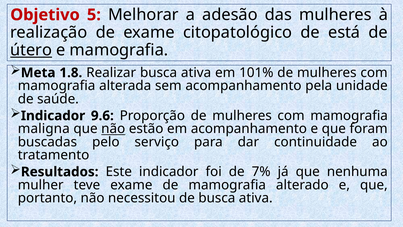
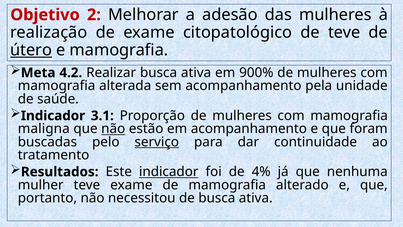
5: 5 -> 2 (94, 15)
de está: está -> teve (344, 32)
1.8: 1.8 -> 4.2 (71, 73)
101%: 101% -> 900% (256, 73)
9.6: 9.6 -> 3.1 (102, 116)
serviço underline: none -> present (157, 142)
indicador underline: none -> present (169, 172)
7%: 7% -> 4% (261, 172)
